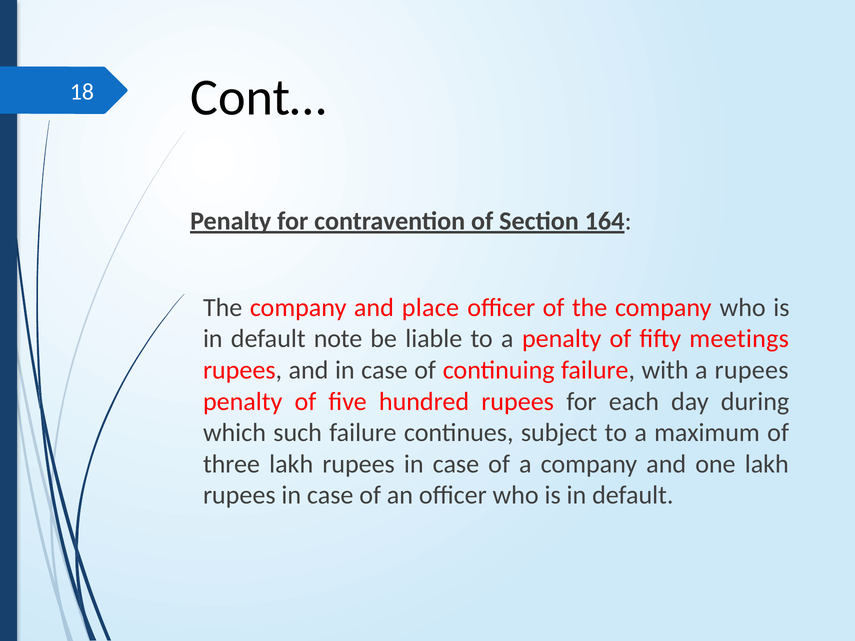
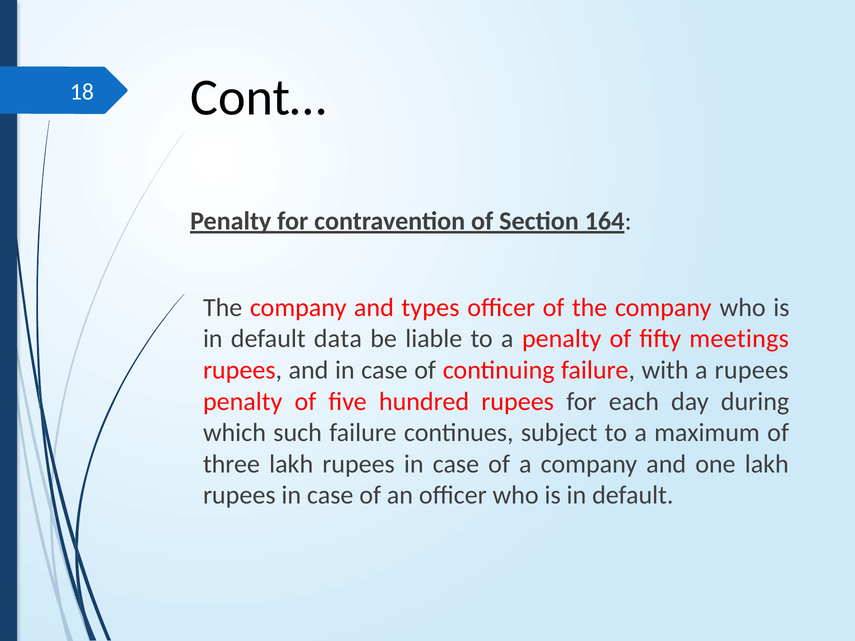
place: place -> types (430, 308)
note: note -> data (338, 339)
